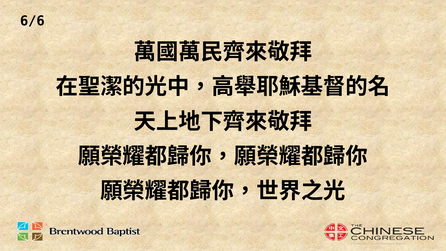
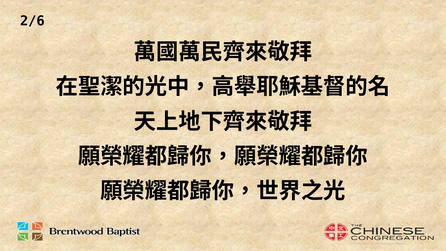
6/6: 6/6 -> 2/6 (32, 21)
